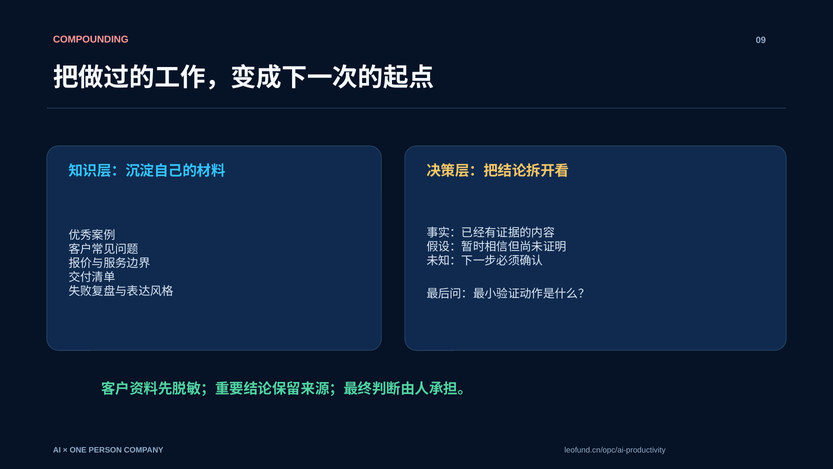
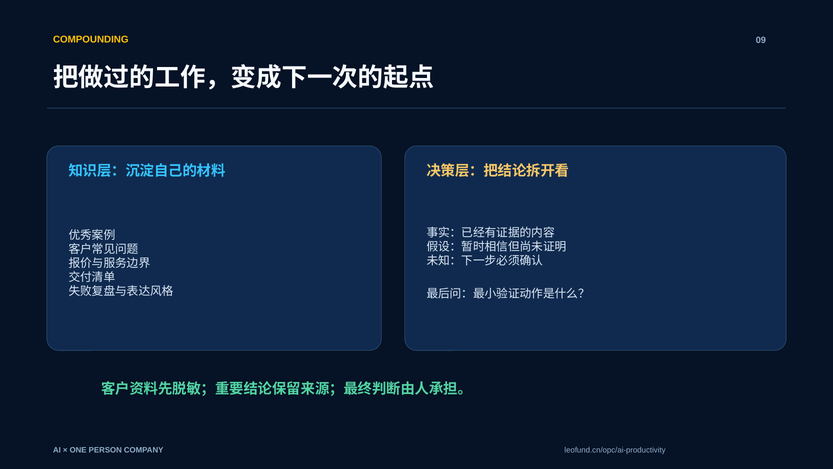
COMPOUNDING colour: pink -> yellow (91, 40)
